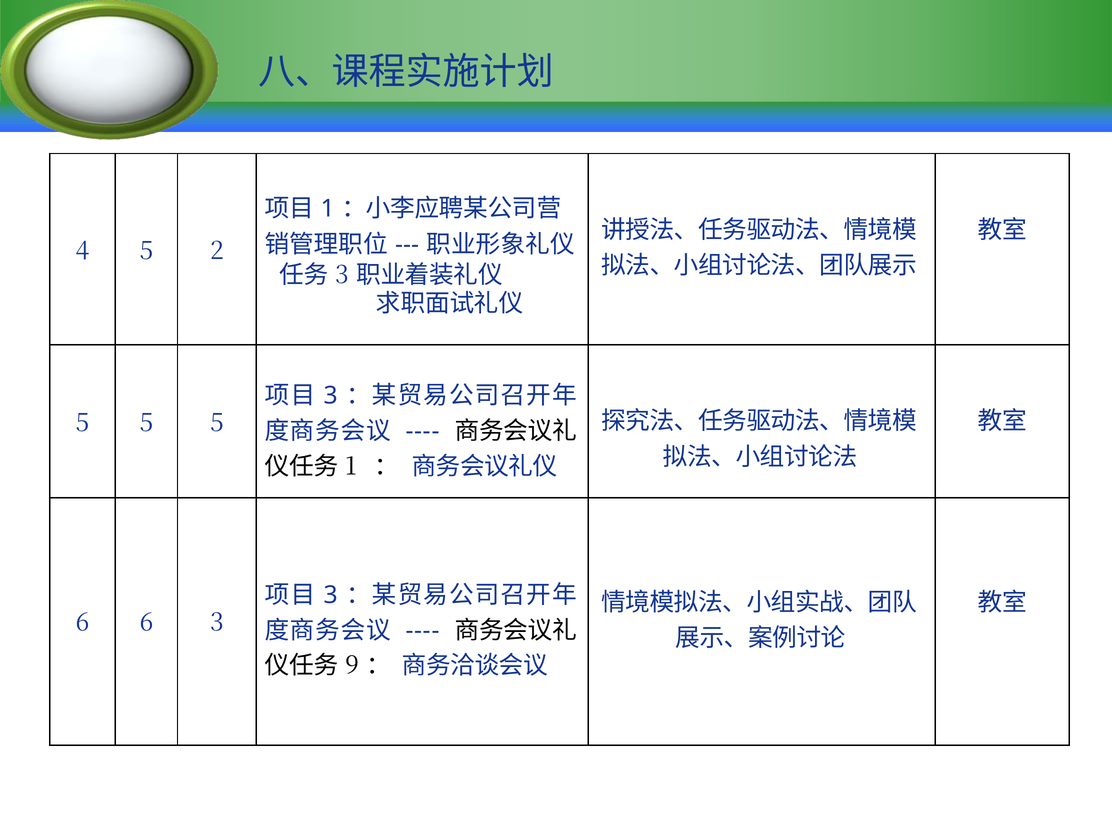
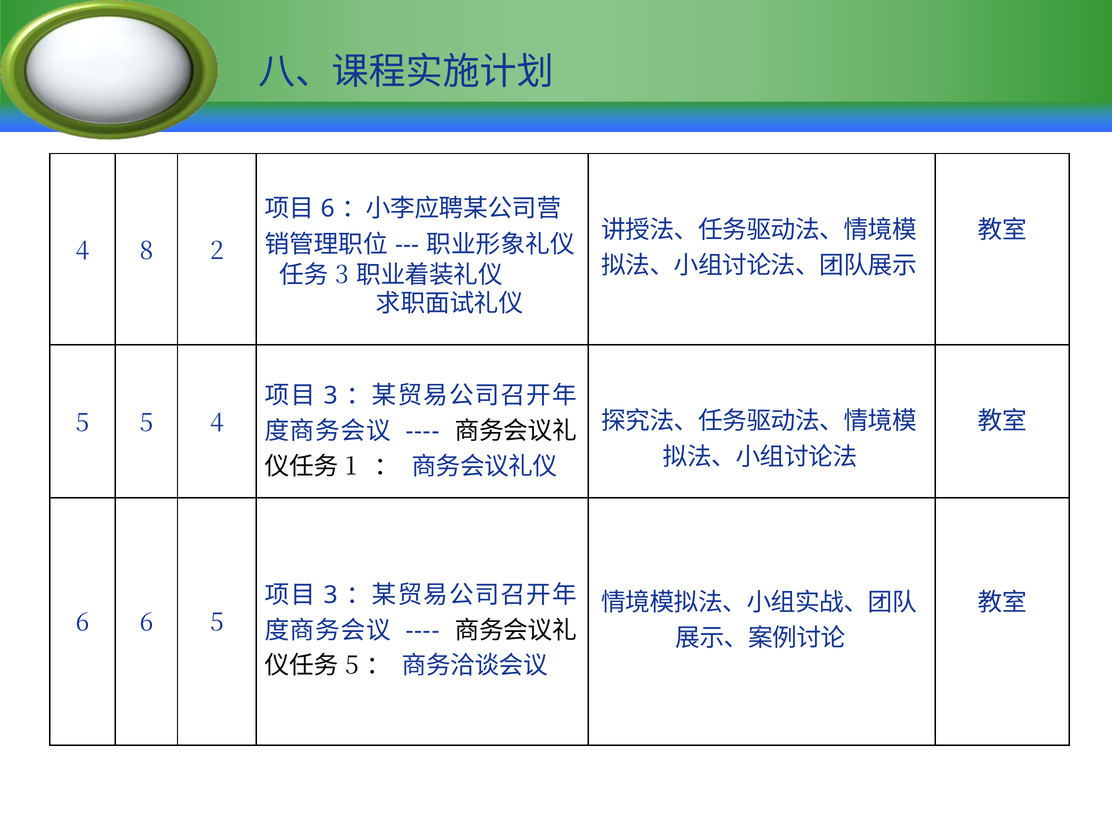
1: 1 -> 6 (328, 209)
4 5: 5 -> 8 (147, 251)
5 5 5: 5 -> 4 (217, 423)
6 3: 3 -> 5 (217, 623)
9: 9 -> 5 (352, 666)
